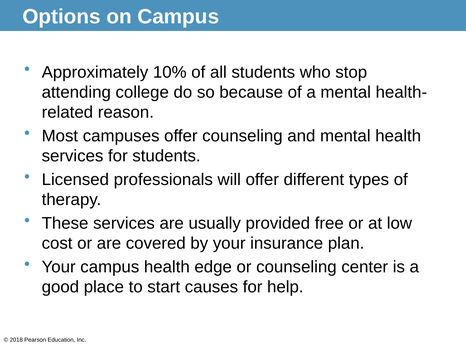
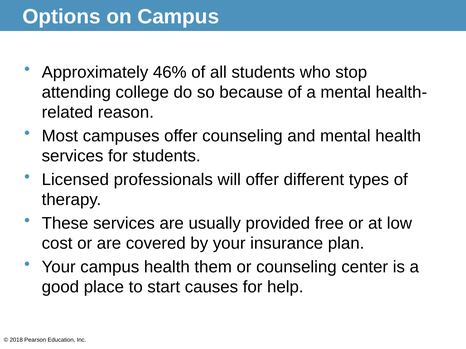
10%: 10% -> 46% (170, 72)
edge: edge -> them (213, 267)
